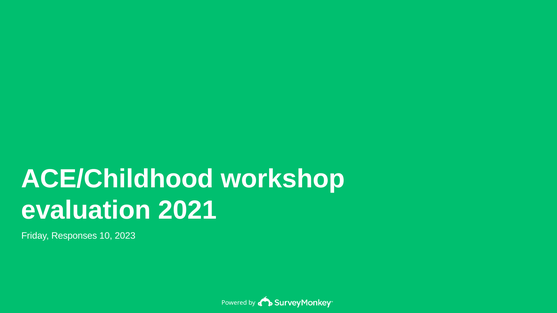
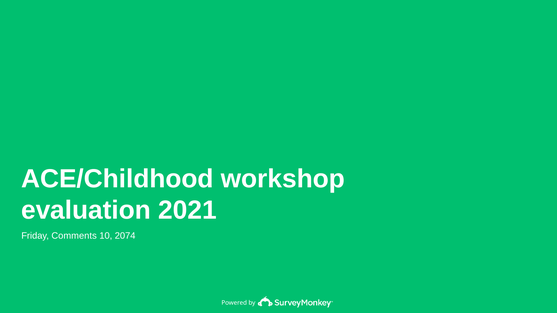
Responses: Responses -> Comments (74, 236)
2023: 2023 -> 2074 (125, 236)
